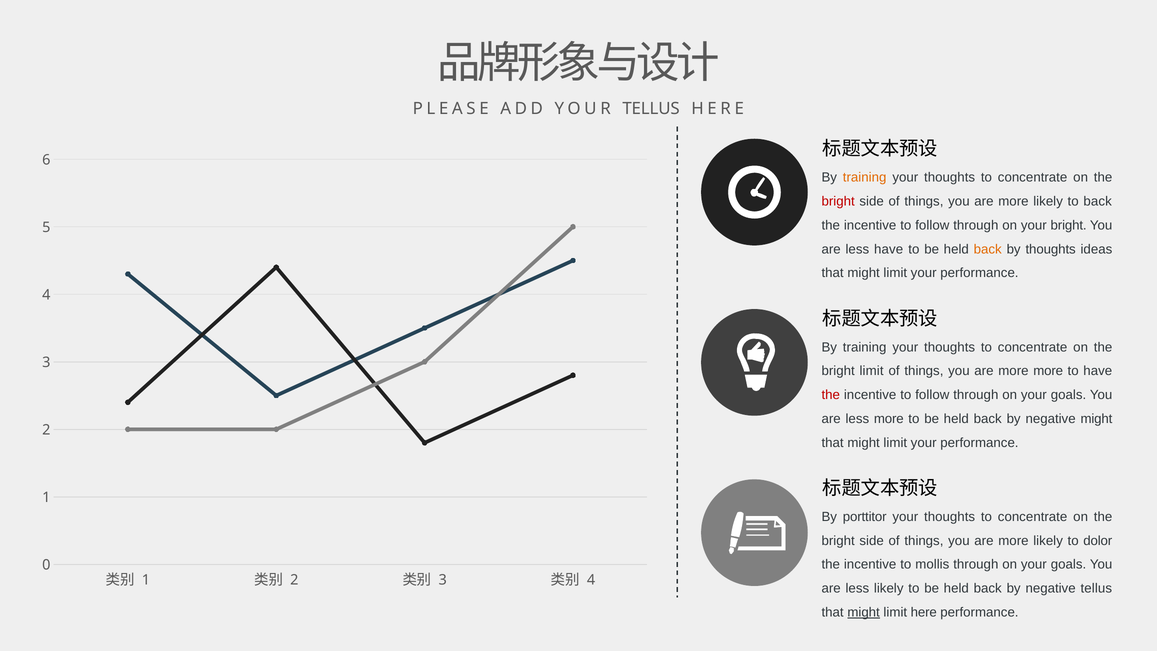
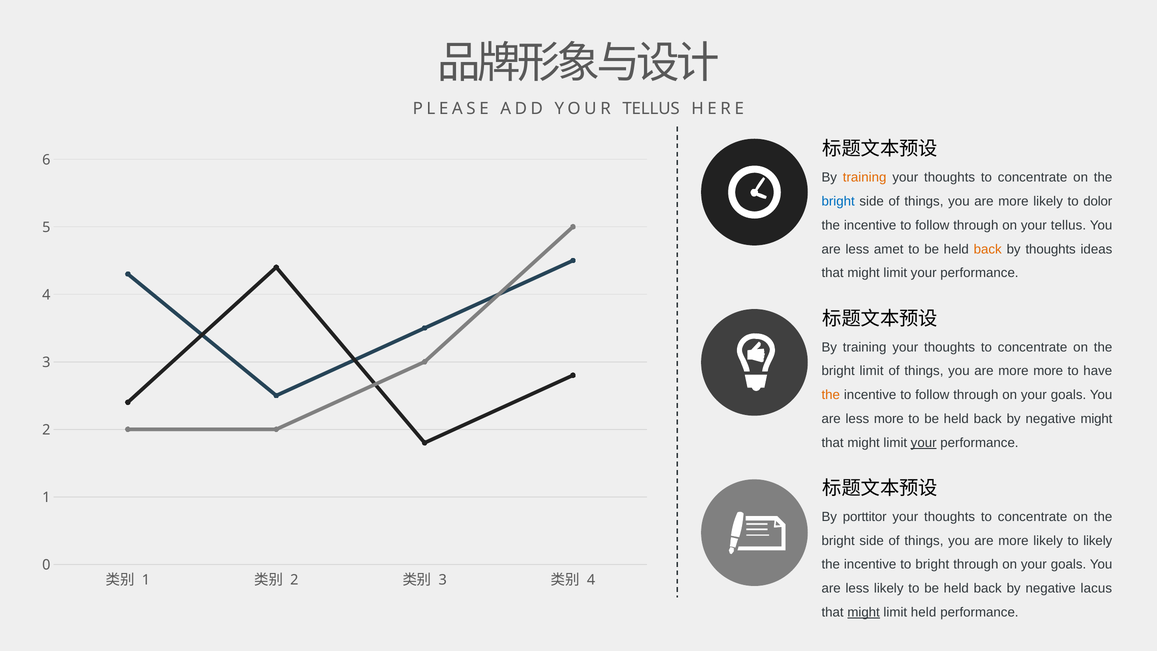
bright colour: red -> blue (838, 201)
to back: back -> dolor (1098, 201)
on your bright: bright -> tellus (1068, 225)
less have: have -> amet (889, 249)
the colour: red -> orange (831, 395)
your underline: none -> present (924, 443)
to dolor: dolor -> likely (1098, 540)
to mollis: mollis -> bright (932, 564)
negative tellus: tellus -> lacus (1096, 588)
limit here: here -> held (924, 612)
